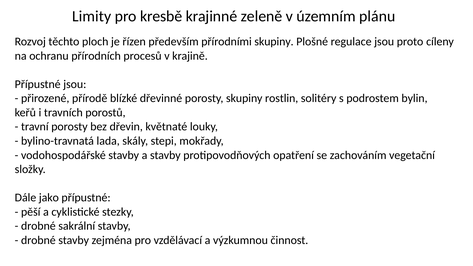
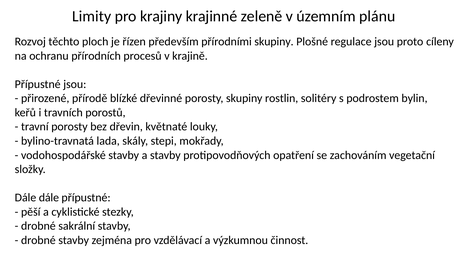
kresbě: kresbě -> krajiny (161, 16)
Dále jako: jako -> dále (49, 198)
